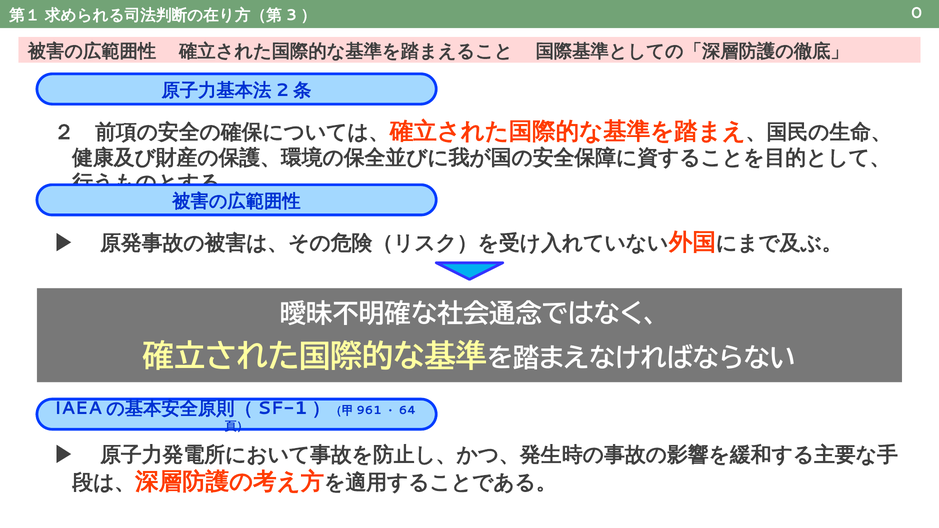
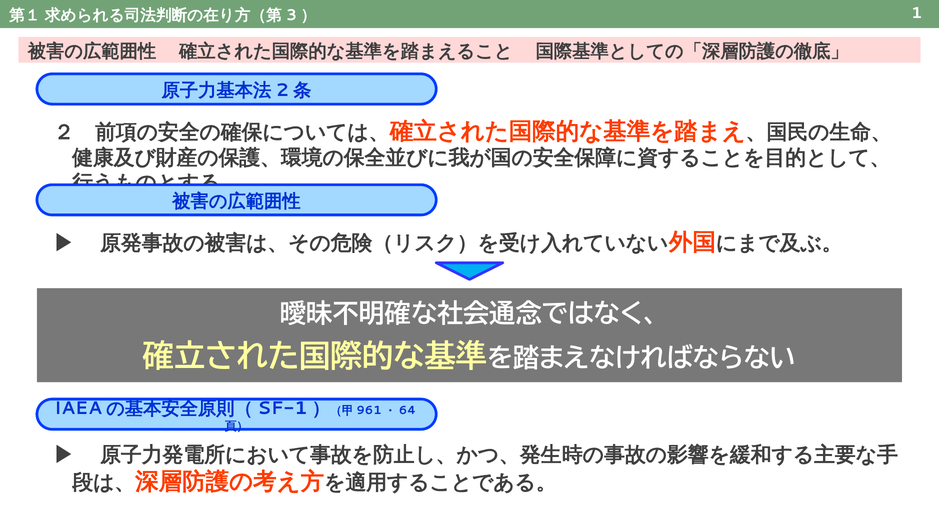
0: 0 -> 1 (917, 13)
